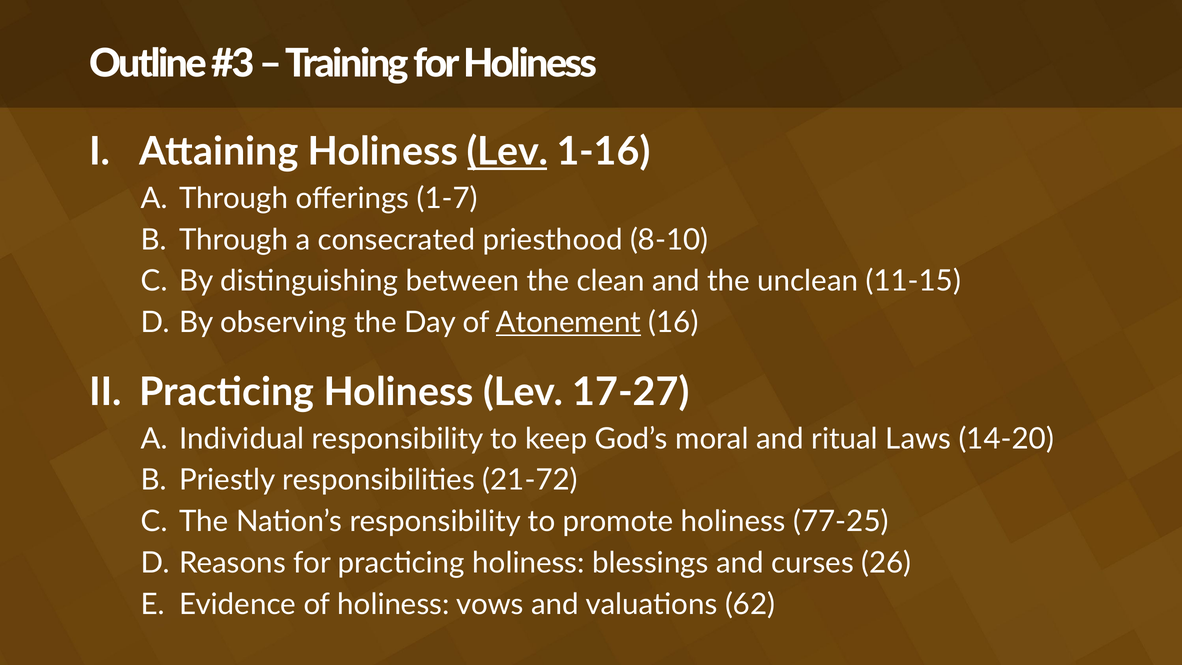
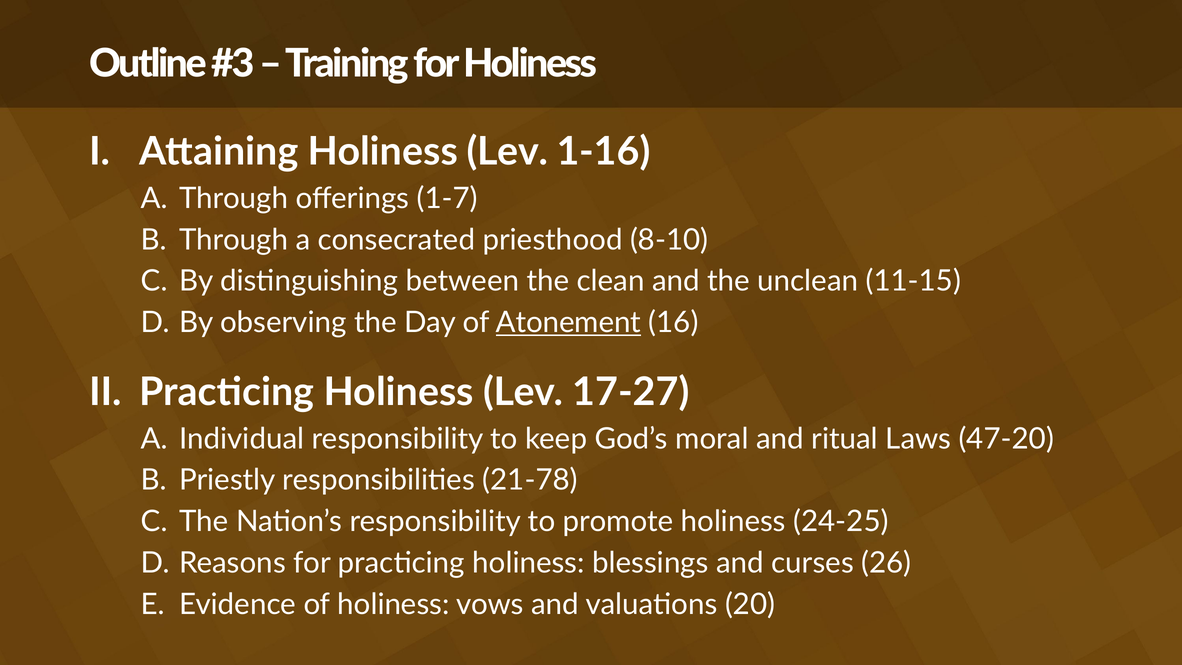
Lev underline: present -> none (507, 152)
14-20: 14-20 -> 47-20 (1006, 439)
21-72: 21-72 -> 21-78 (530, 480)
77-25: 77-25 -> 24-25 (841, 521)
62: 62 -> 20 (750, 604)
